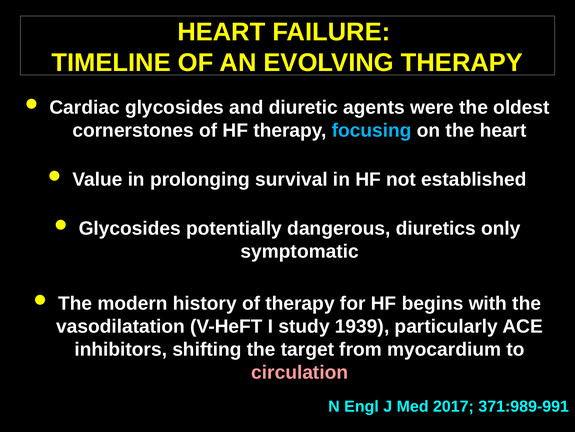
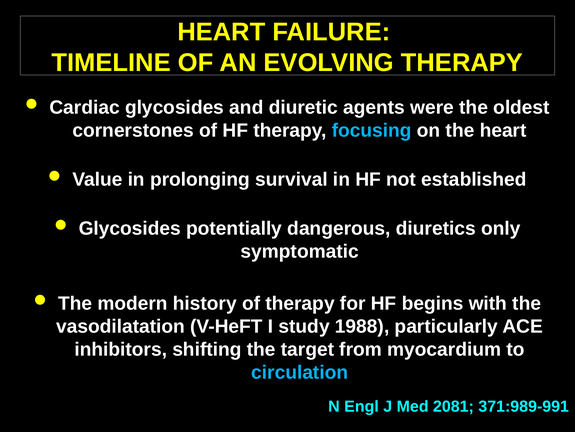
1939: 1939 -> 1988 (362, 326)
circulation colour: pink -> light blue (300, 372)
2017: 2017 -> 2081 (453, 406)
